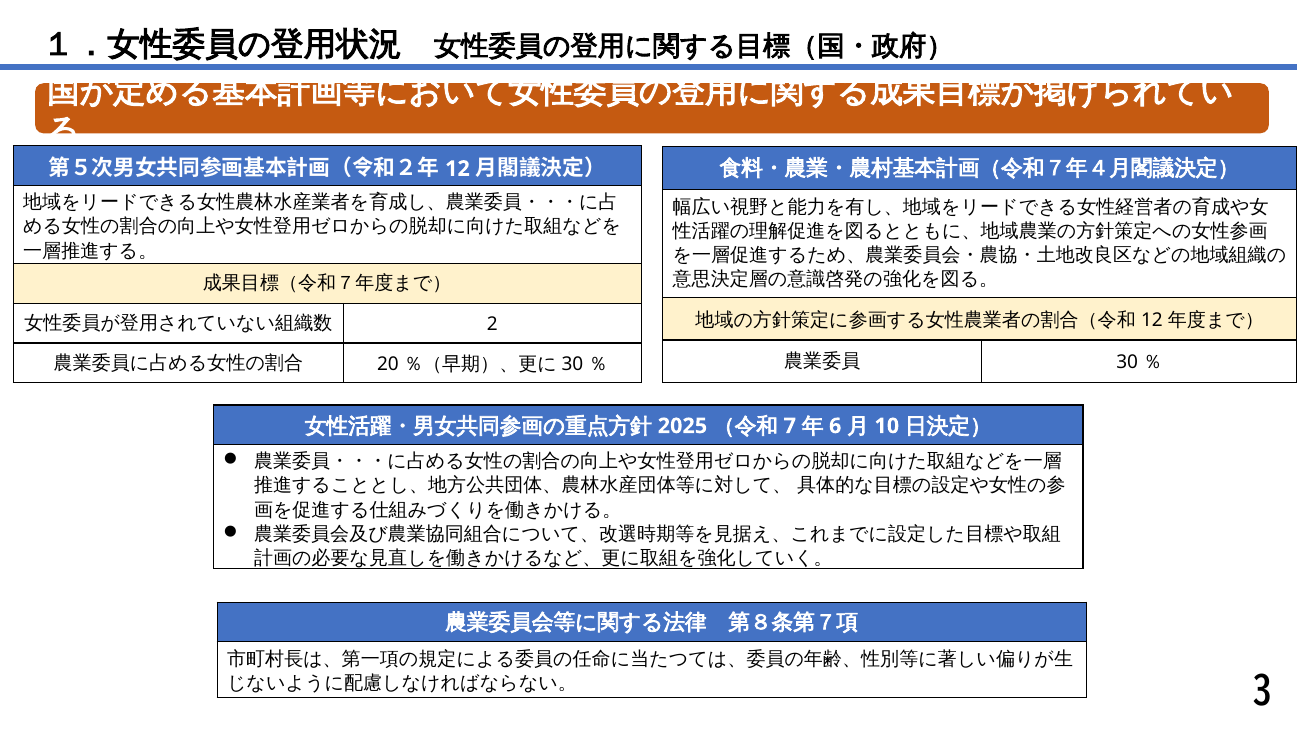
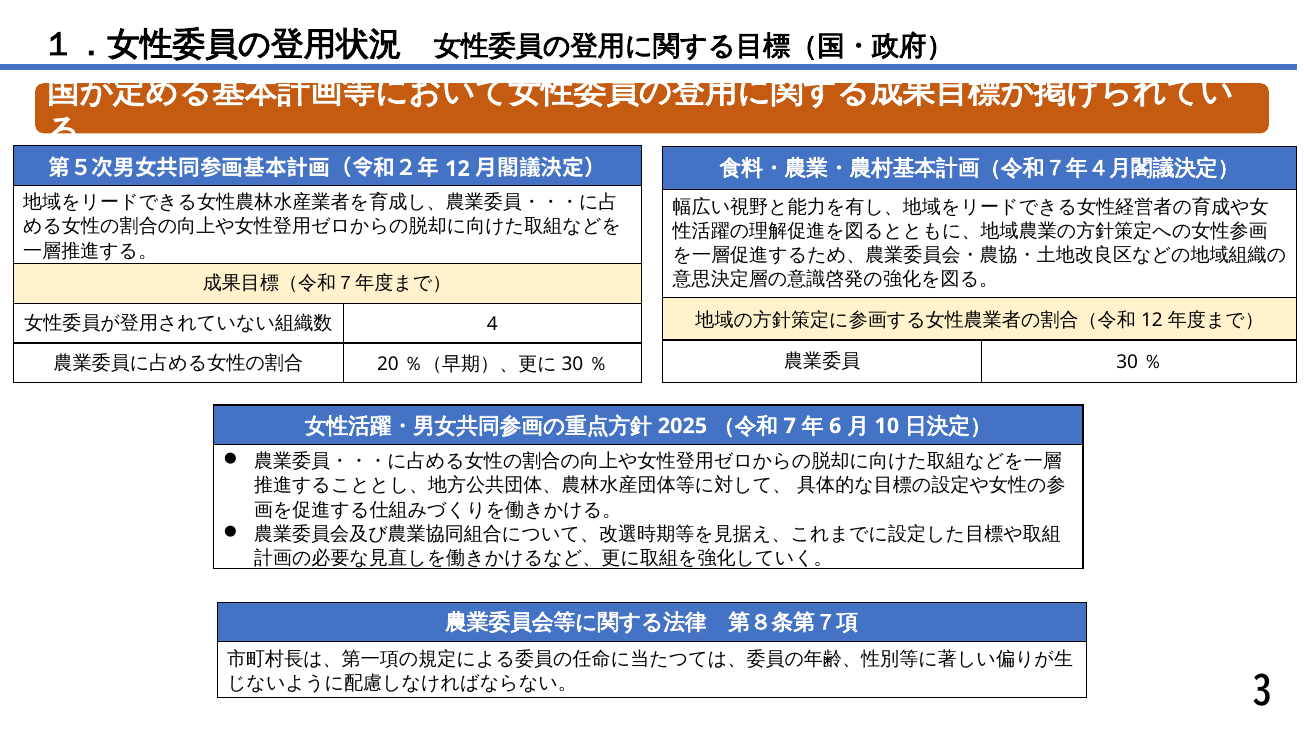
2: 2 -> 4 (492, 325)
